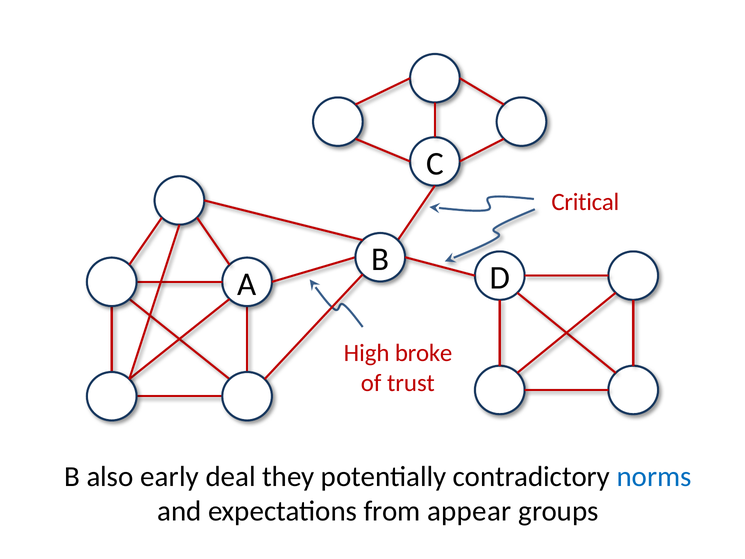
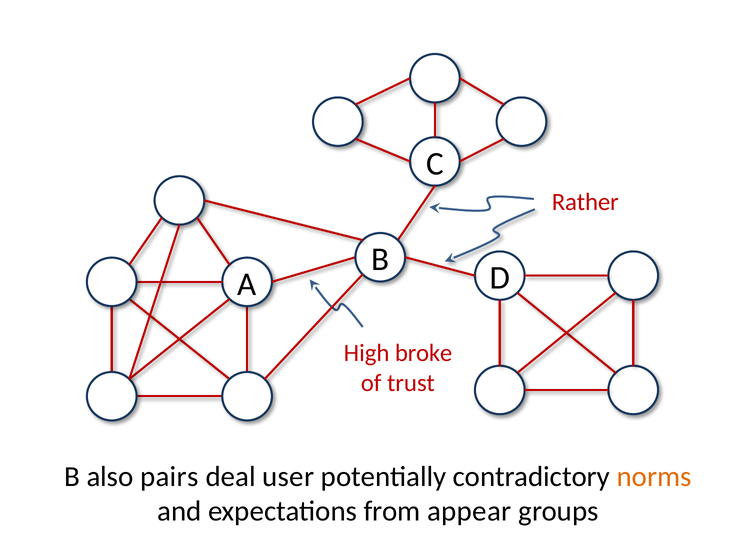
Critical: Critical -> Rather (585, 202)
early: early -> pairs (169, 476)
they: they -> user (288, 476)
norms colour: blue -> orange (654, 476)
